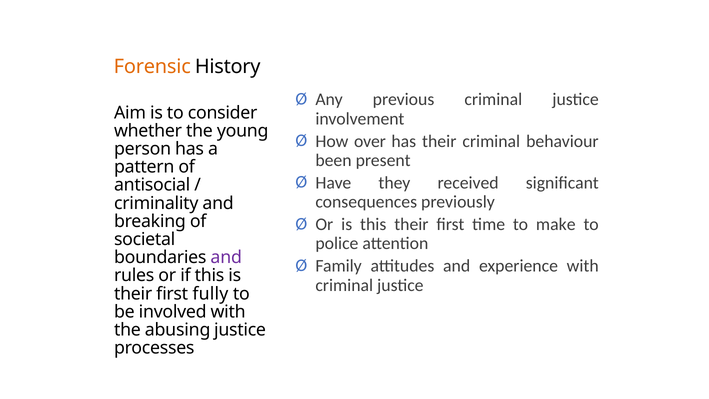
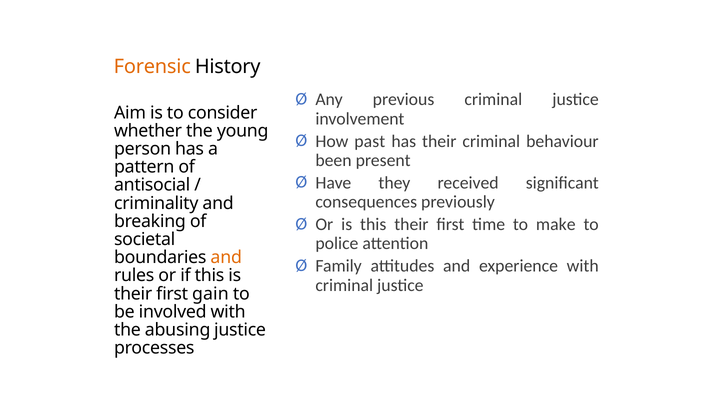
over: over -> past (370, 141)
and colour: purple -> orange (226, 257)
fully: fully -> gain (210, 294)
